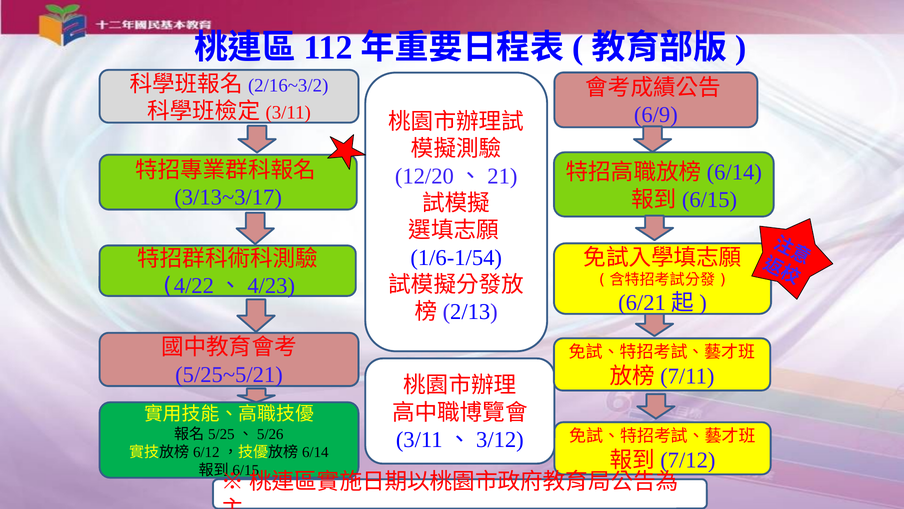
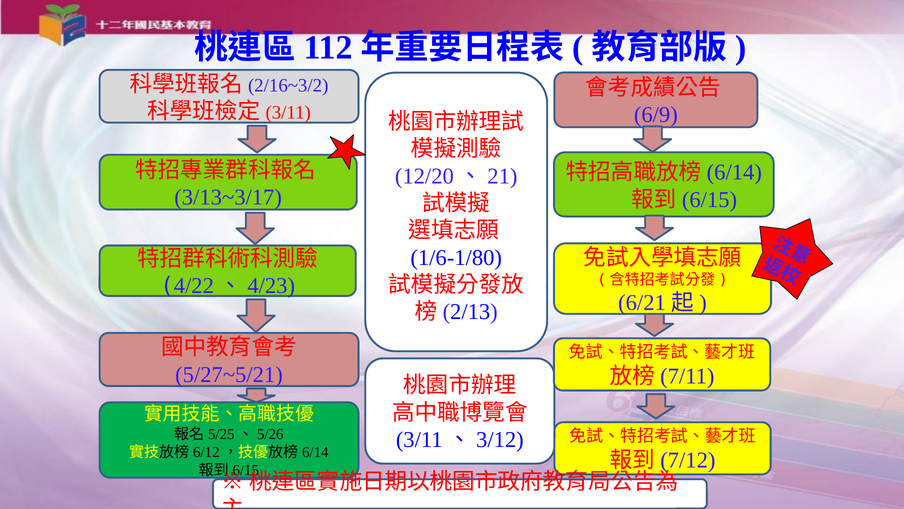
1/6-1/54: 1/6-1/54 -> 1/6-1/80 (456, 257)
5/25~5/21: 5/25~5/21 -> 5/27~5/21 (229, 374)
